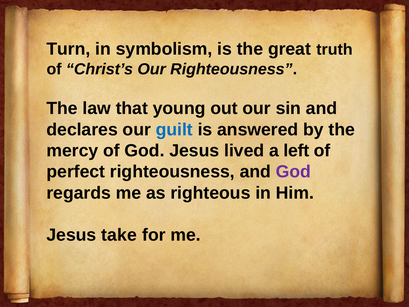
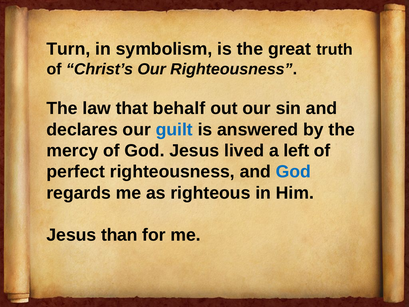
young: young -> behalf (179, 108)
God colour: purple -> blue (293, 172)
take: take -> than (119, 235)
